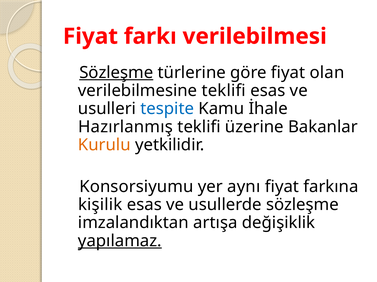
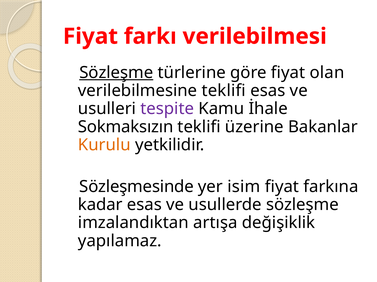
tespite colour: blue -> purple (167, 109)
Hazırlanmış: Hazırlanmış -> Sokmaksızın (126, 127)
Konsorsiyumu: Konsorsiyumu -> Sözleşmesinde (137, 187)
aynı: aynı -> isim (244, 187)
kişilik: kişilik -> kadar (100, 205)
yapılamaz underline: present -> none (120, 241)
